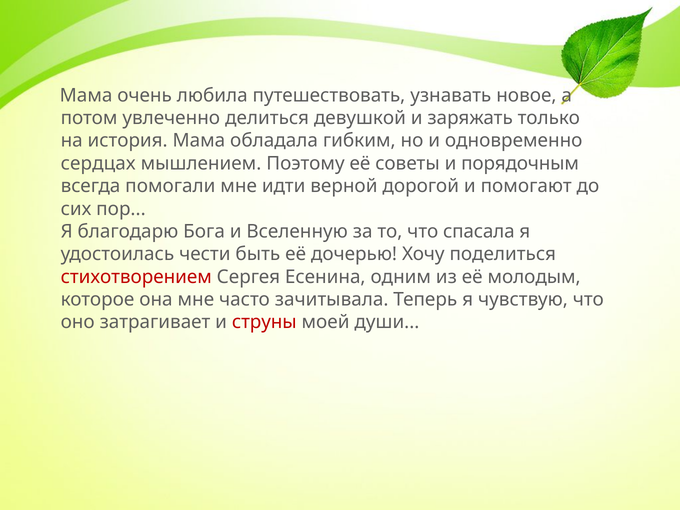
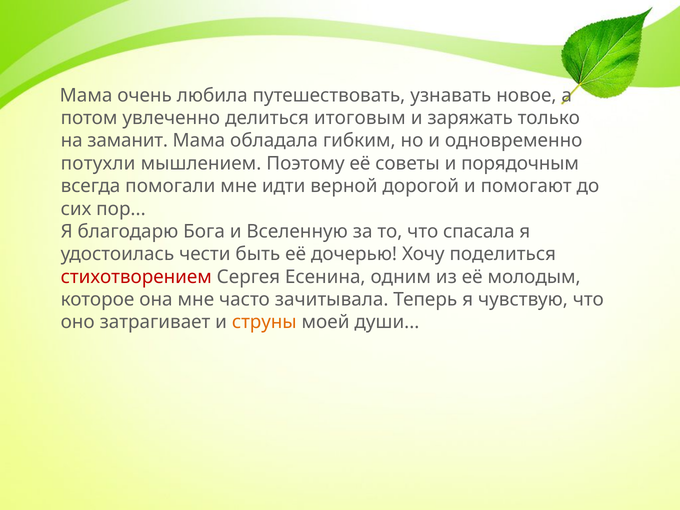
девушкой: девушкой -> итоговым (360, 118)
история: история -> заманит (128, 141)
сердцах: сердцах -> потухли (98, 163)
струны colour: red -> orange (264, 322)
